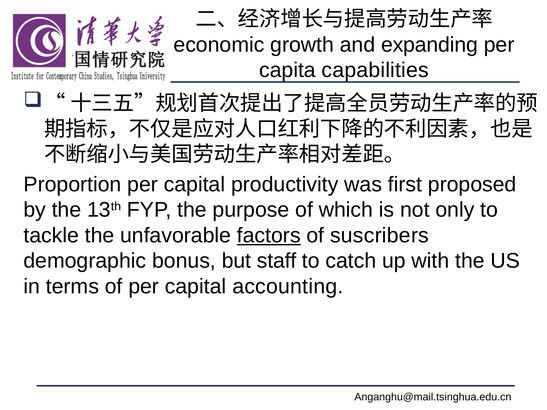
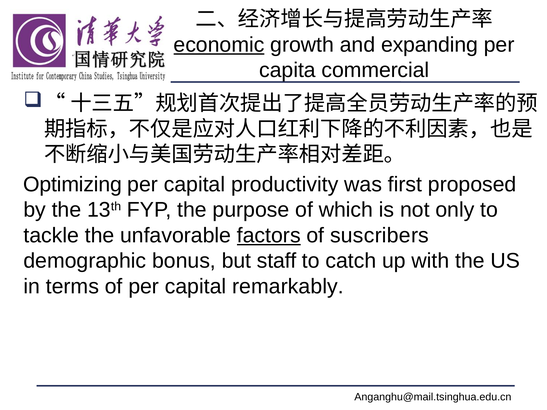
economic underline: none -> present (219, 45)
capabilities: capabilities -> commercial (375, 70)
Proportion: Proportion -> Optimizing (73, 184)
accounting: accounting -> remarkably (288, 287)
